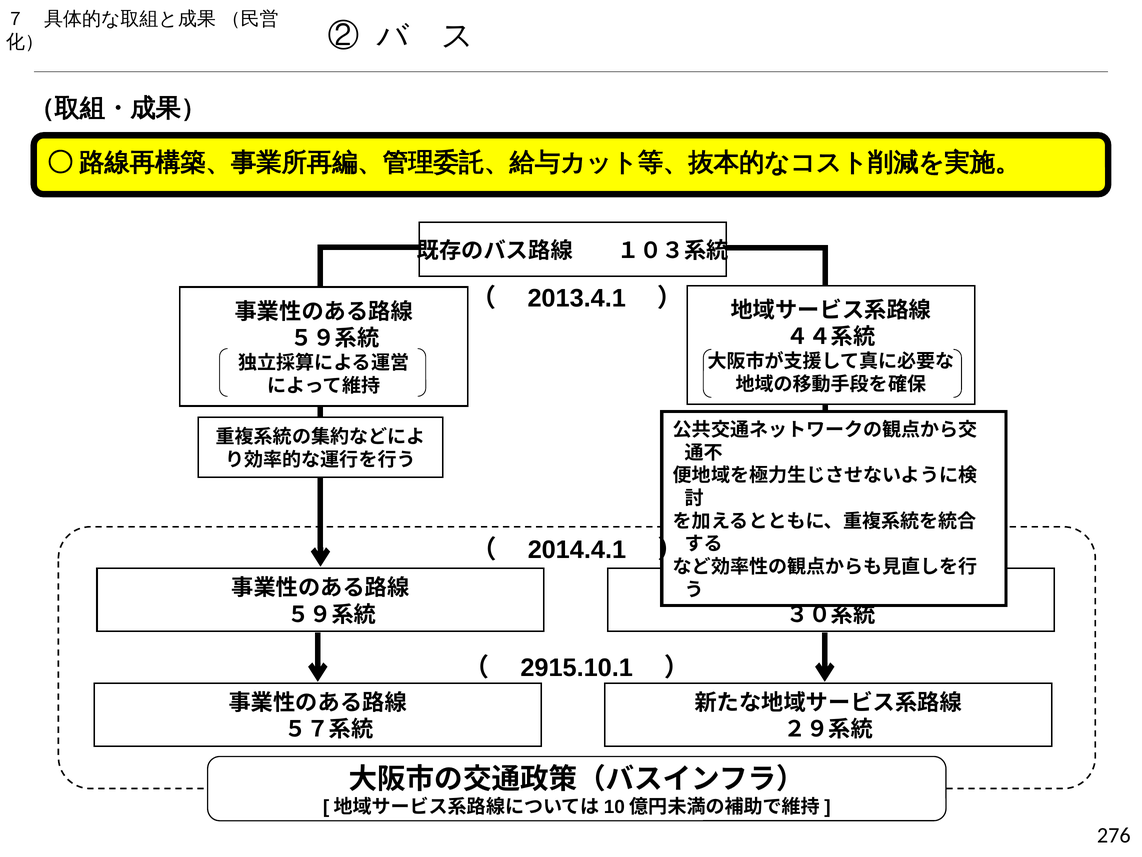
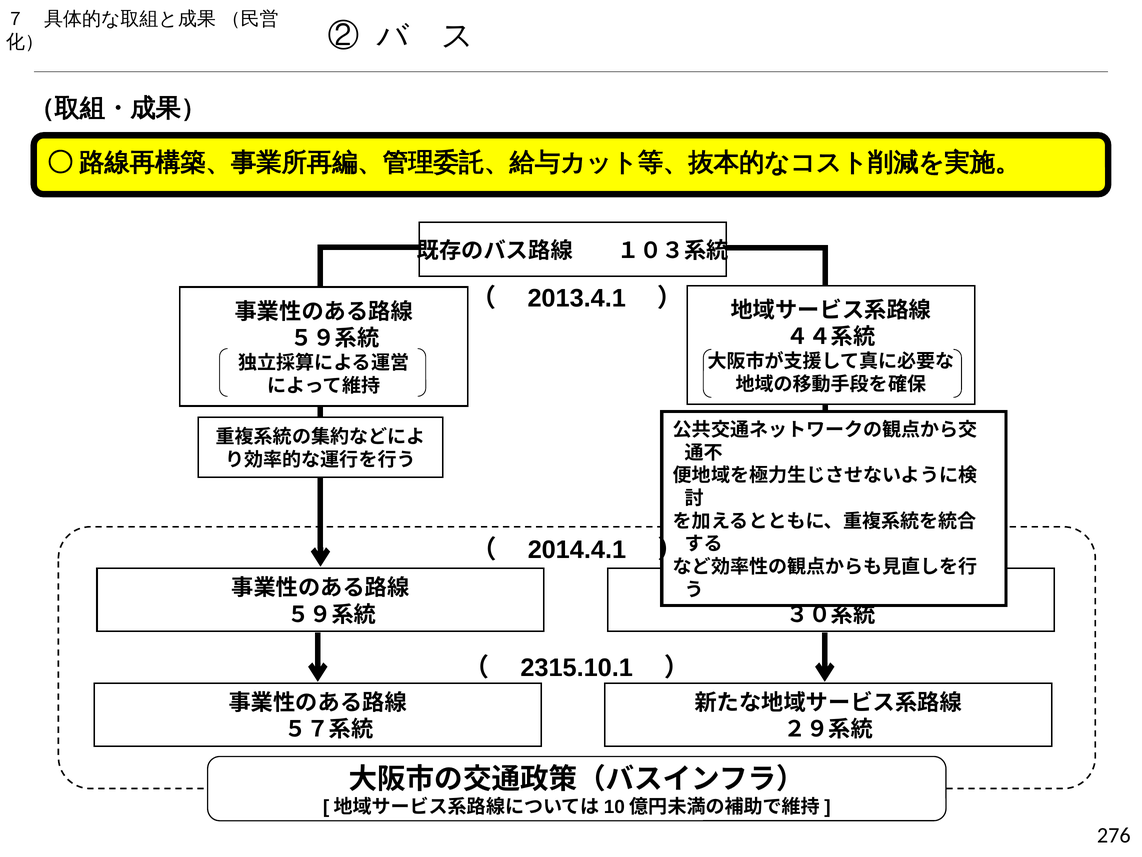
2915.10.1: 2915.10.1 -> 2315.10.1 (577, 668)
